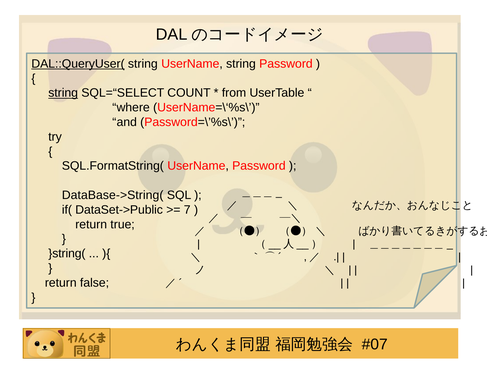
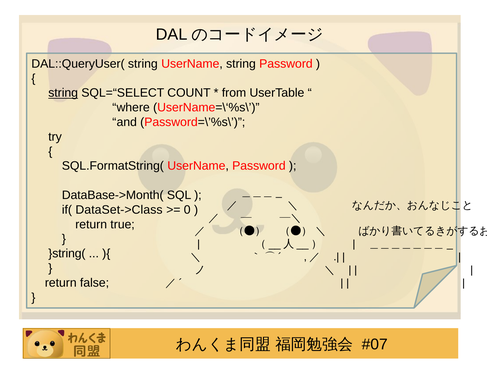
DAL::QueryUser( underline: present -> none (78, 64)
DataBase->String(: DataBase->String( -> DataBase->Month( (113, 195)
DataSet->Public: DataSet->Public -> DataSet->Class (119, 210)
7: 7 -> 0 (187, 210)
